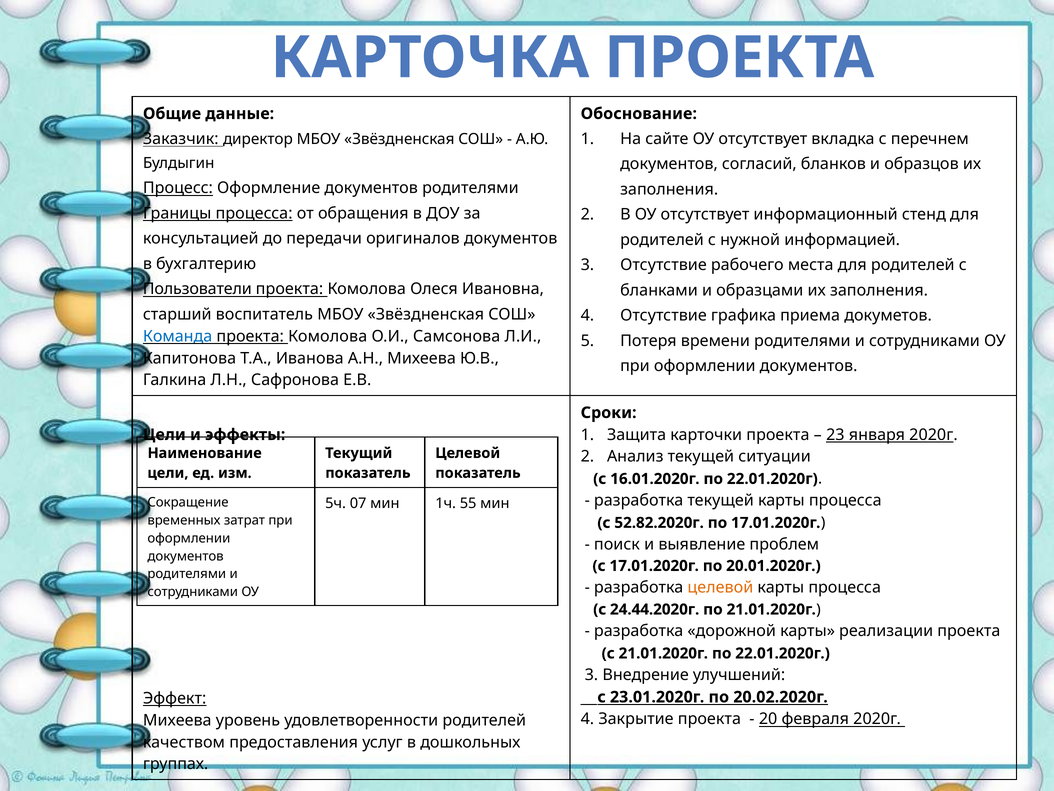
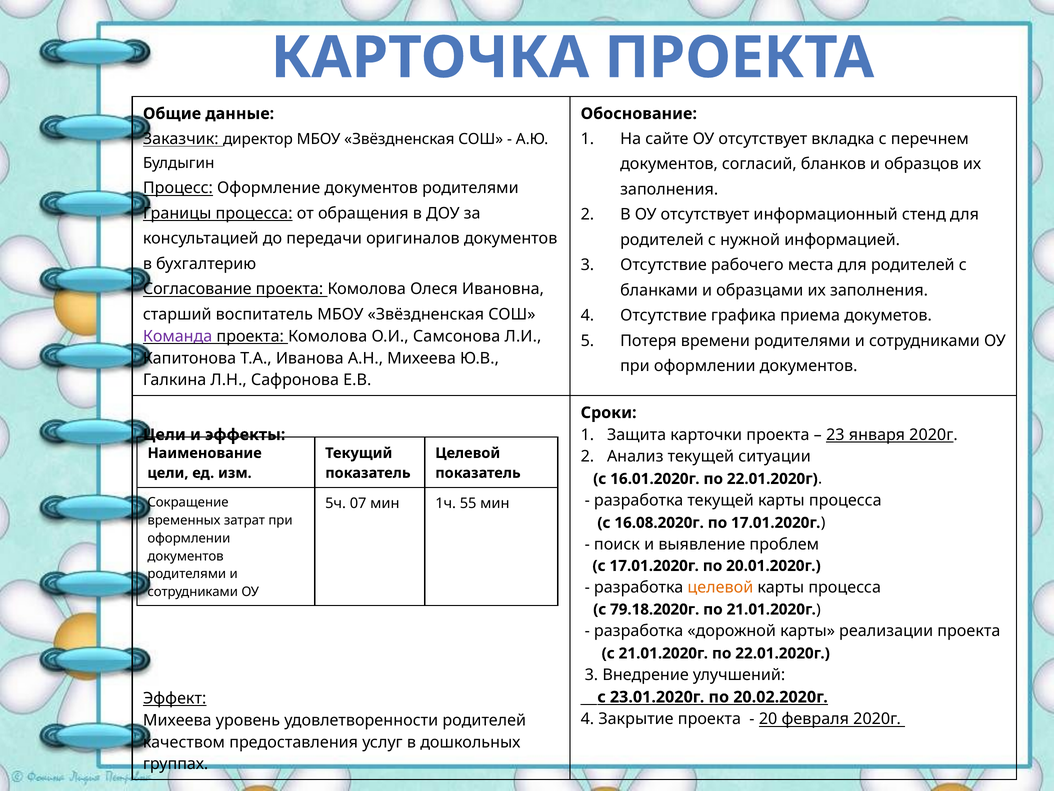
Пользователи: Пользователи -> Согласование (197, 289)
Команда colour: blue -> purple (178, 336)
52.82.2020г: 52.82.2020г -> 16.08.2020г (659, 522)
24.44.2020г: 24.44.2020г -> 79.18.2020г (655, 609)
